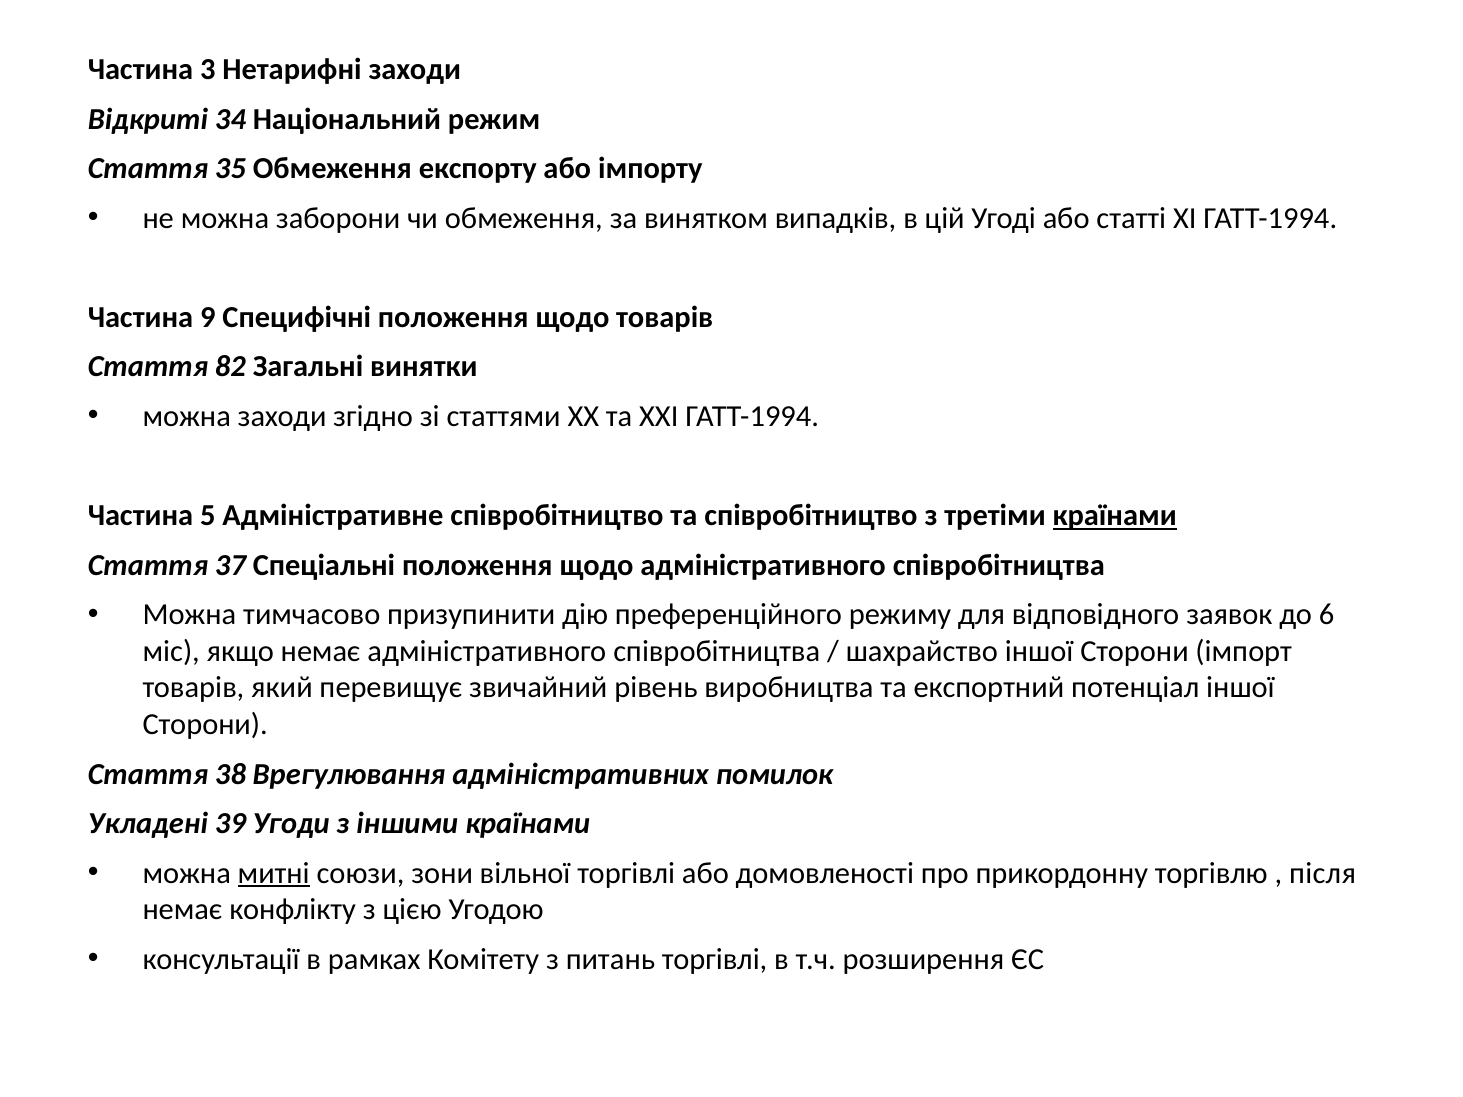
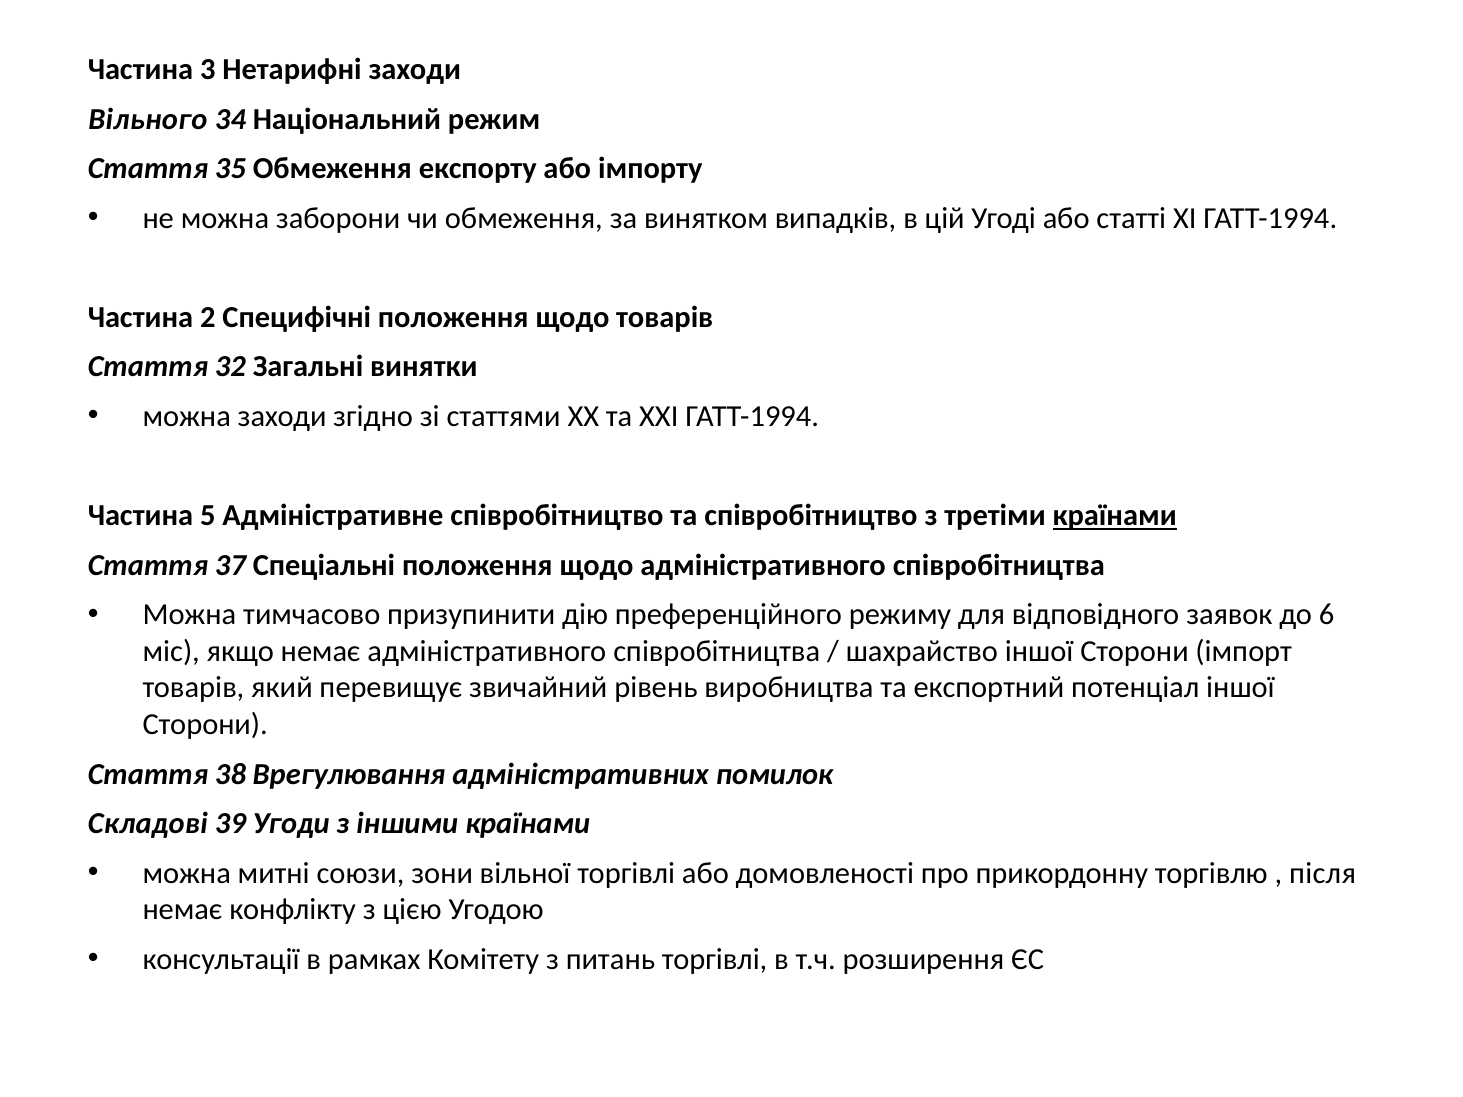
Відкриті: Відкриті -> Вільного (148, 119)
9: 9 -> 2 (208, 317)
82: 82 -> 32 (230, 367)
Укладені: Укладені -> Складові (148, 824)
митні underline: present -> none (274, 873)
